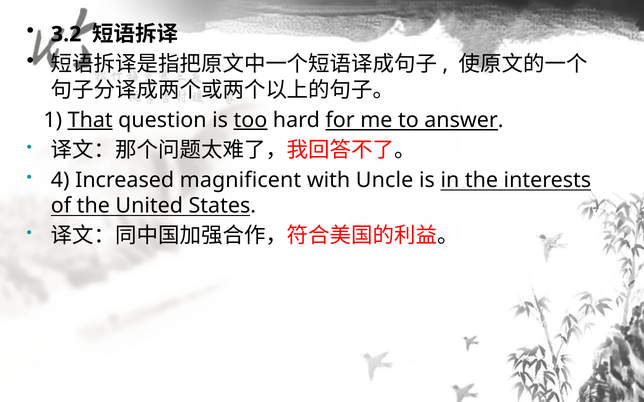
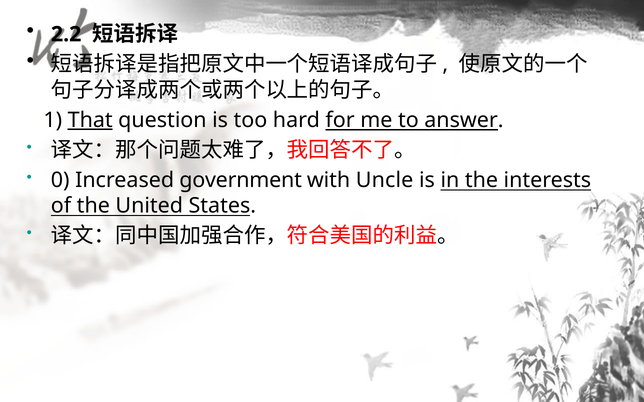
3.2: 3.2 -> 2.2 (66, 34)
too underline: present -> none (250, 120)
4: 4 -> 0 (60, 180)
magnificent: magnificent -> government (241, 180)
